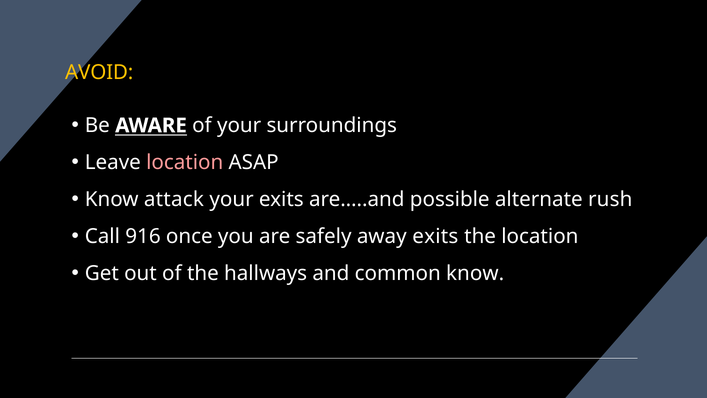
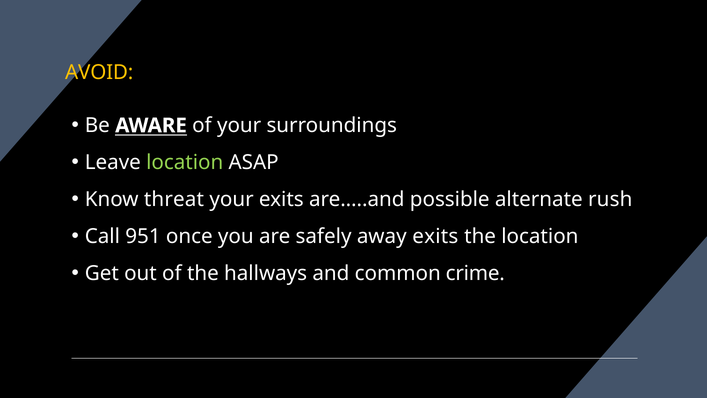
location colour: pink -> light green (185, 162)
attack: attack -> threat (174, 199)
916: 916 -> 951 (143, 236)
common know: know -> crime (475, 273)
